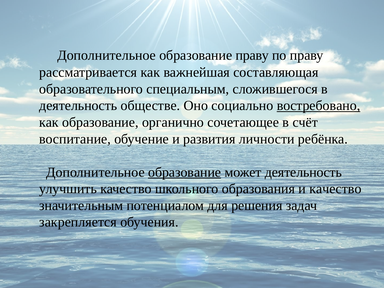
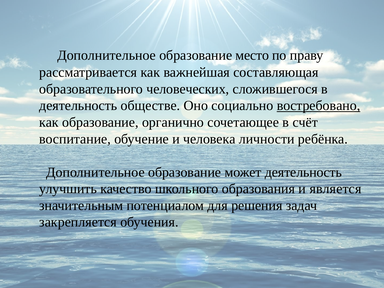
образование праву: праву -> место (252, 55)
специальным: специальным -> человеческих (188, 89)
развития: развития -> человека (209, 139)
образование underline: present -> none (185, 172)
и качество: качество -> является (335, 189)
